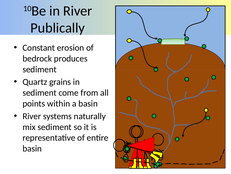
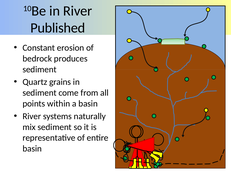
Publically: Publically -> Published (58, 28)
